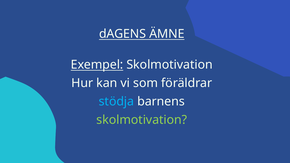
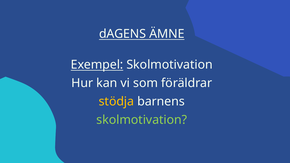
stödja colour: light blue -> yellow (116, 102)
